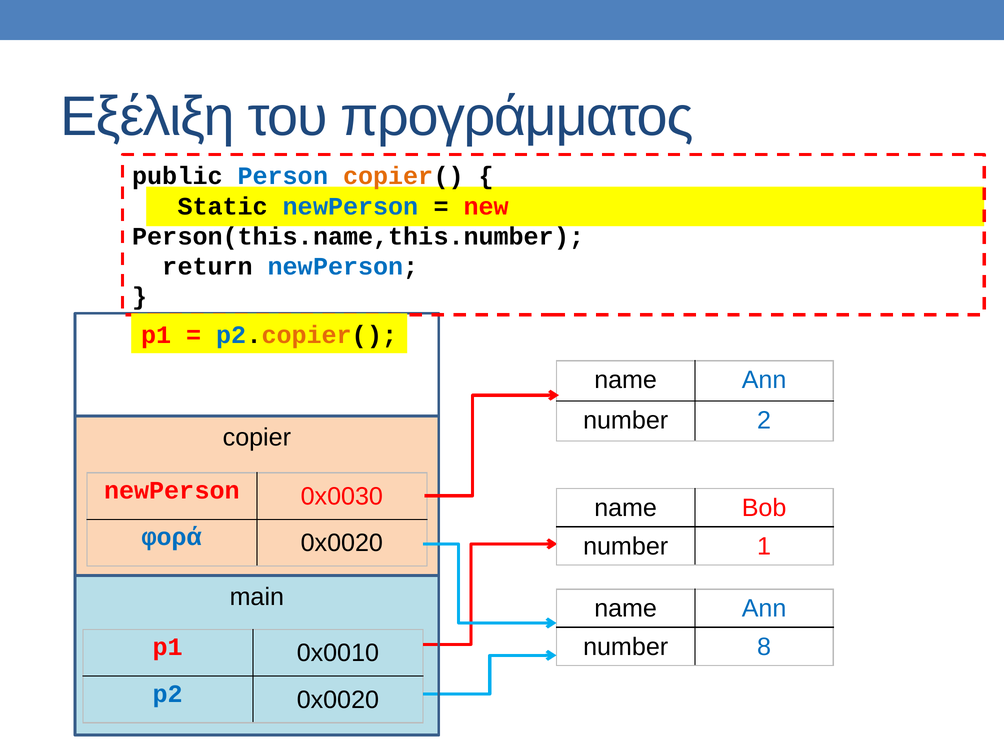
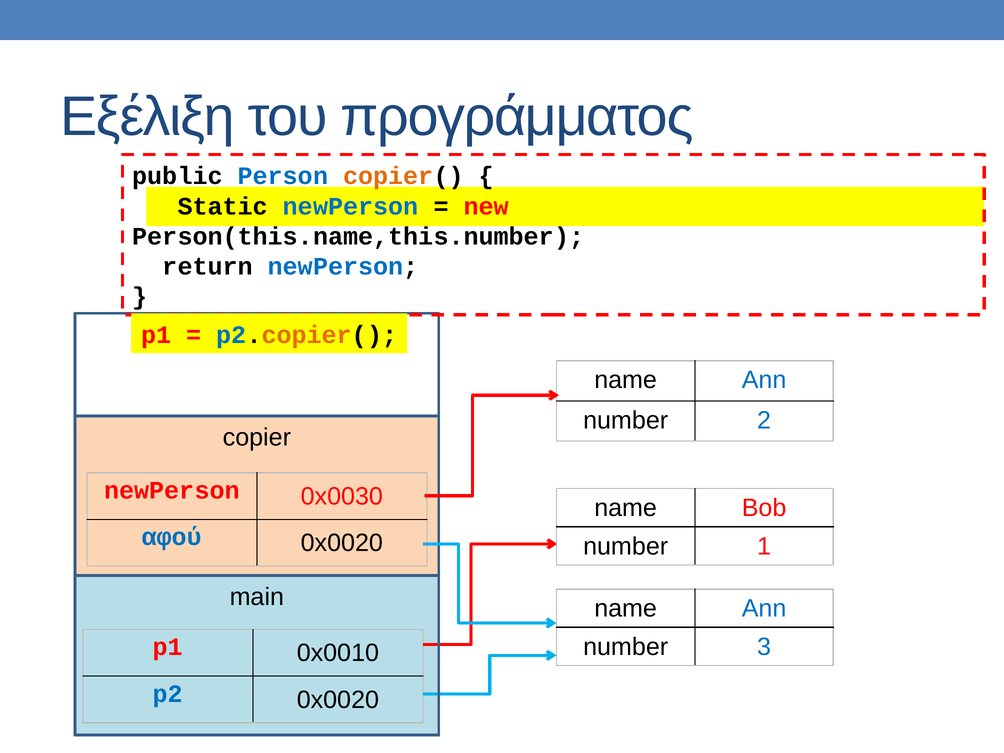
φορά: φορά -> αφού (172, 537)
8: 8 -> 3 (764, 647)
